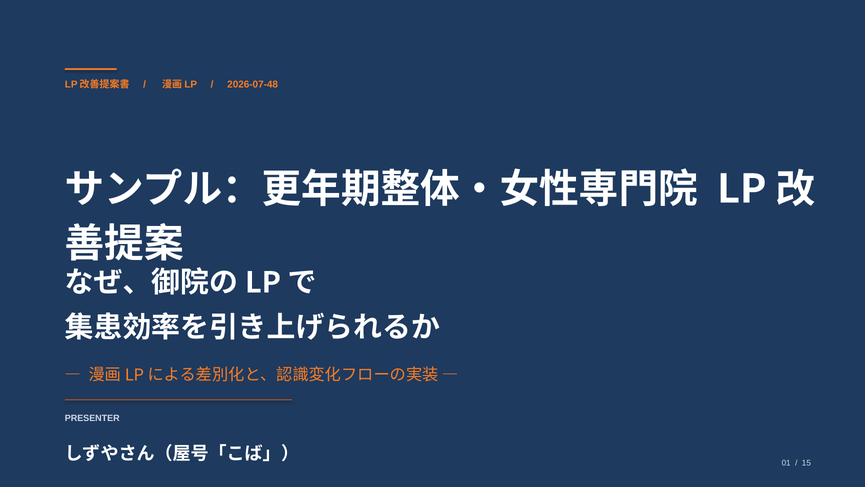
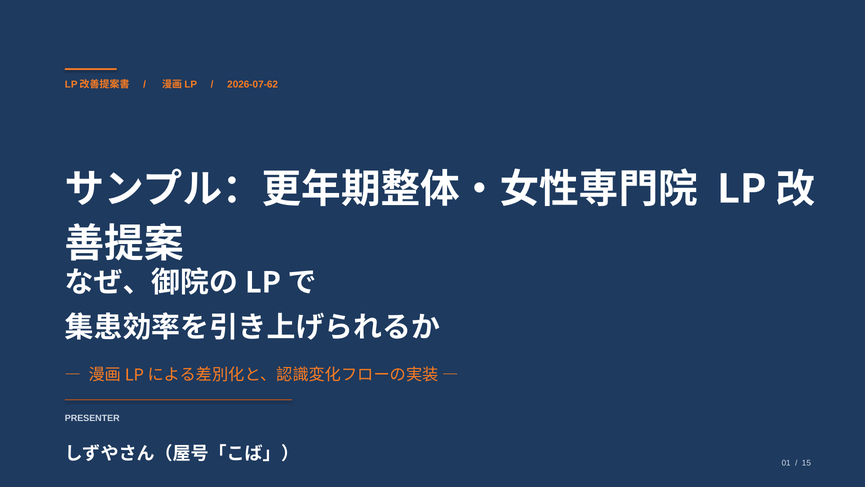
2026-07-48: 2026-07-48 -> 2026-07-62 (253, 84)
